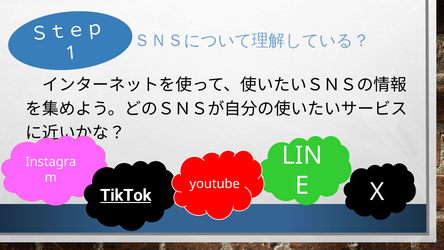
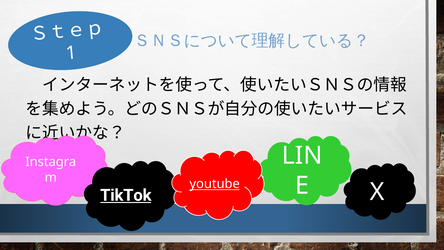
youtube underline: none -> present (215, 184)
